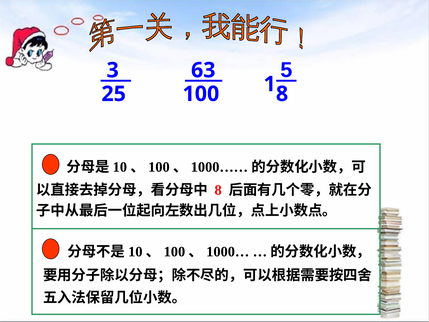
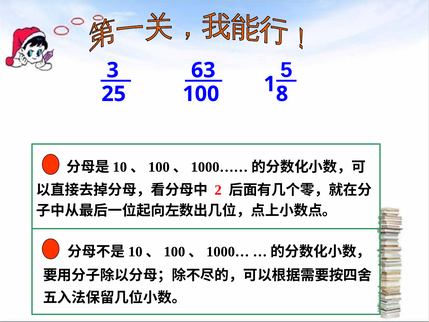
8: 8 -> 2 (218, 190)
